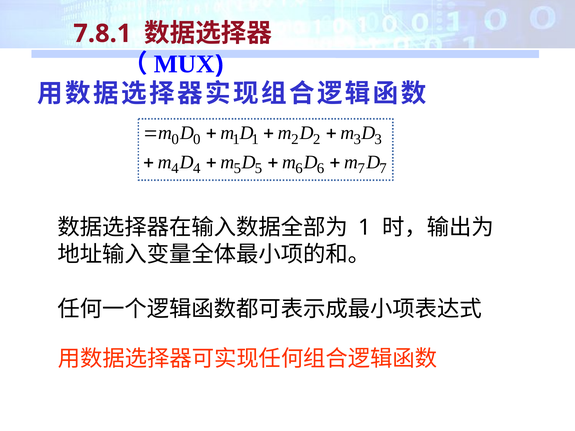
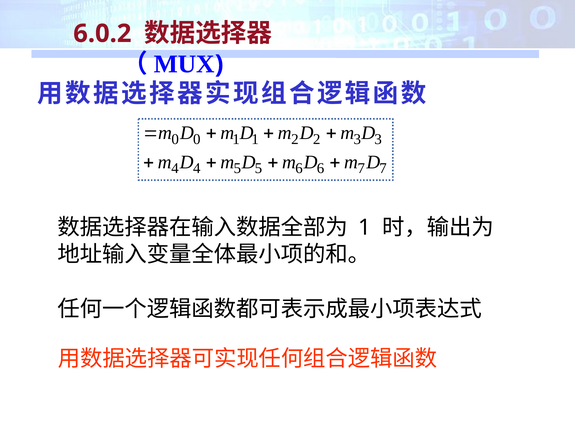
7.8.1: 7.8.1 -> 6.0.2 (102, 34)
